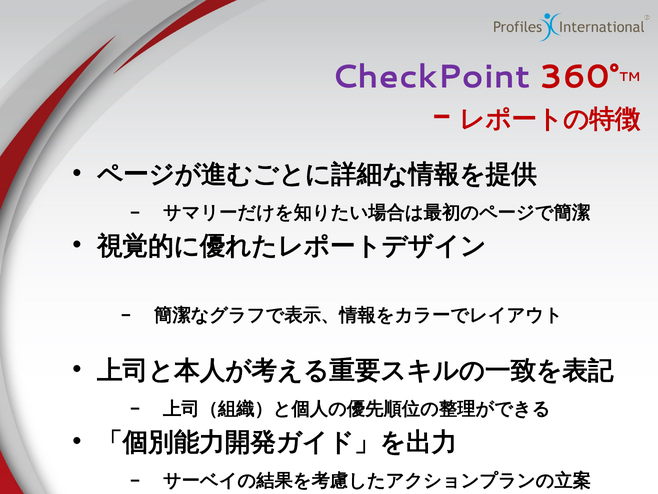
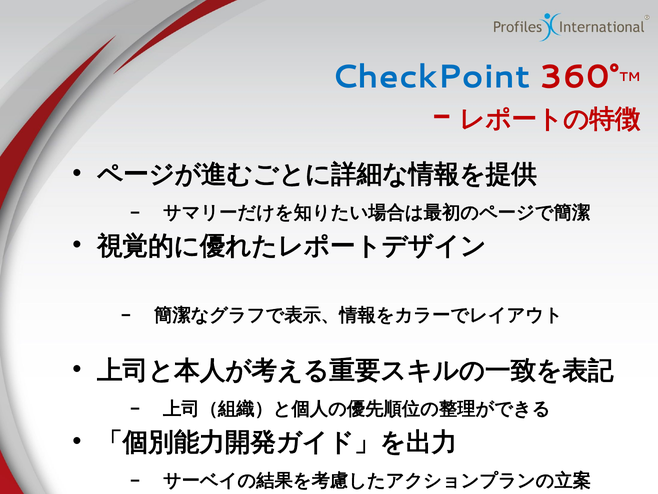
CheckPoint colour: purple -> blue (431, 77)
